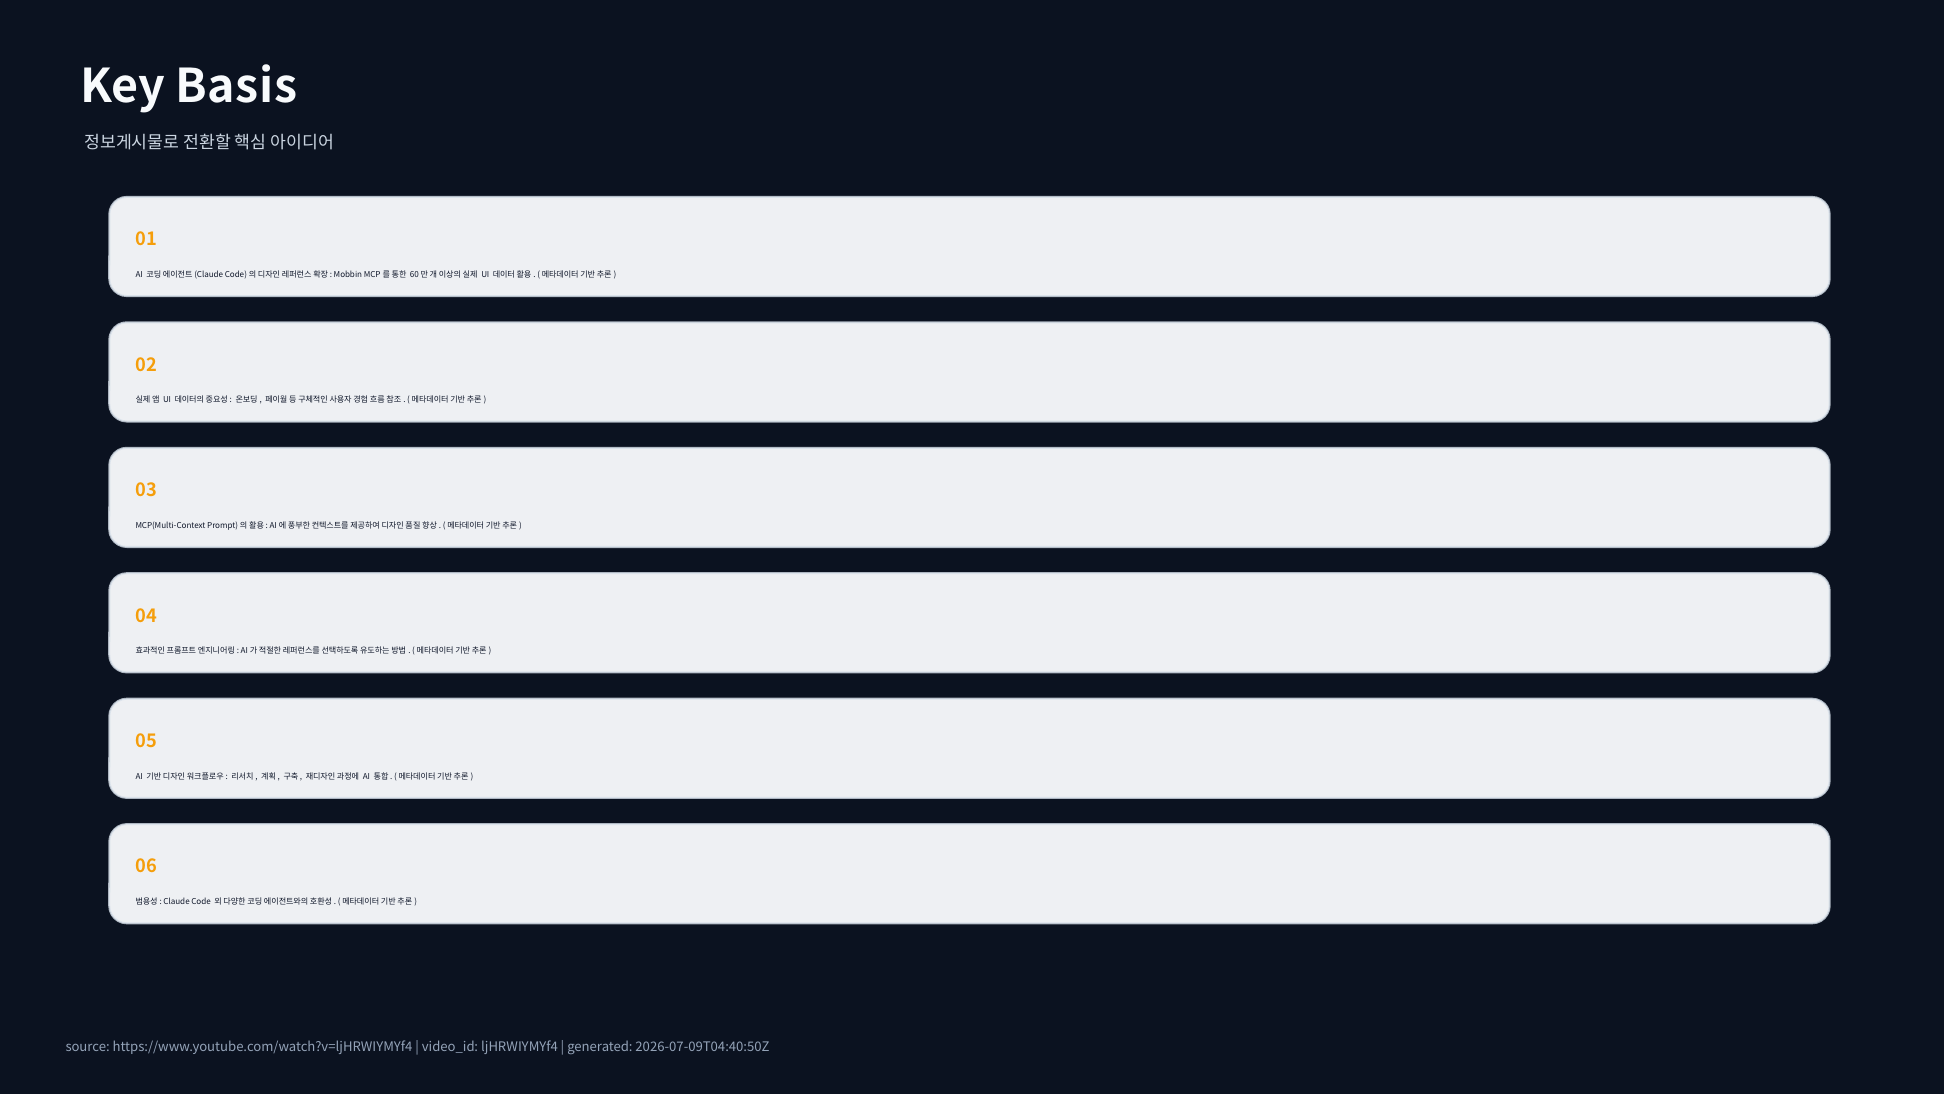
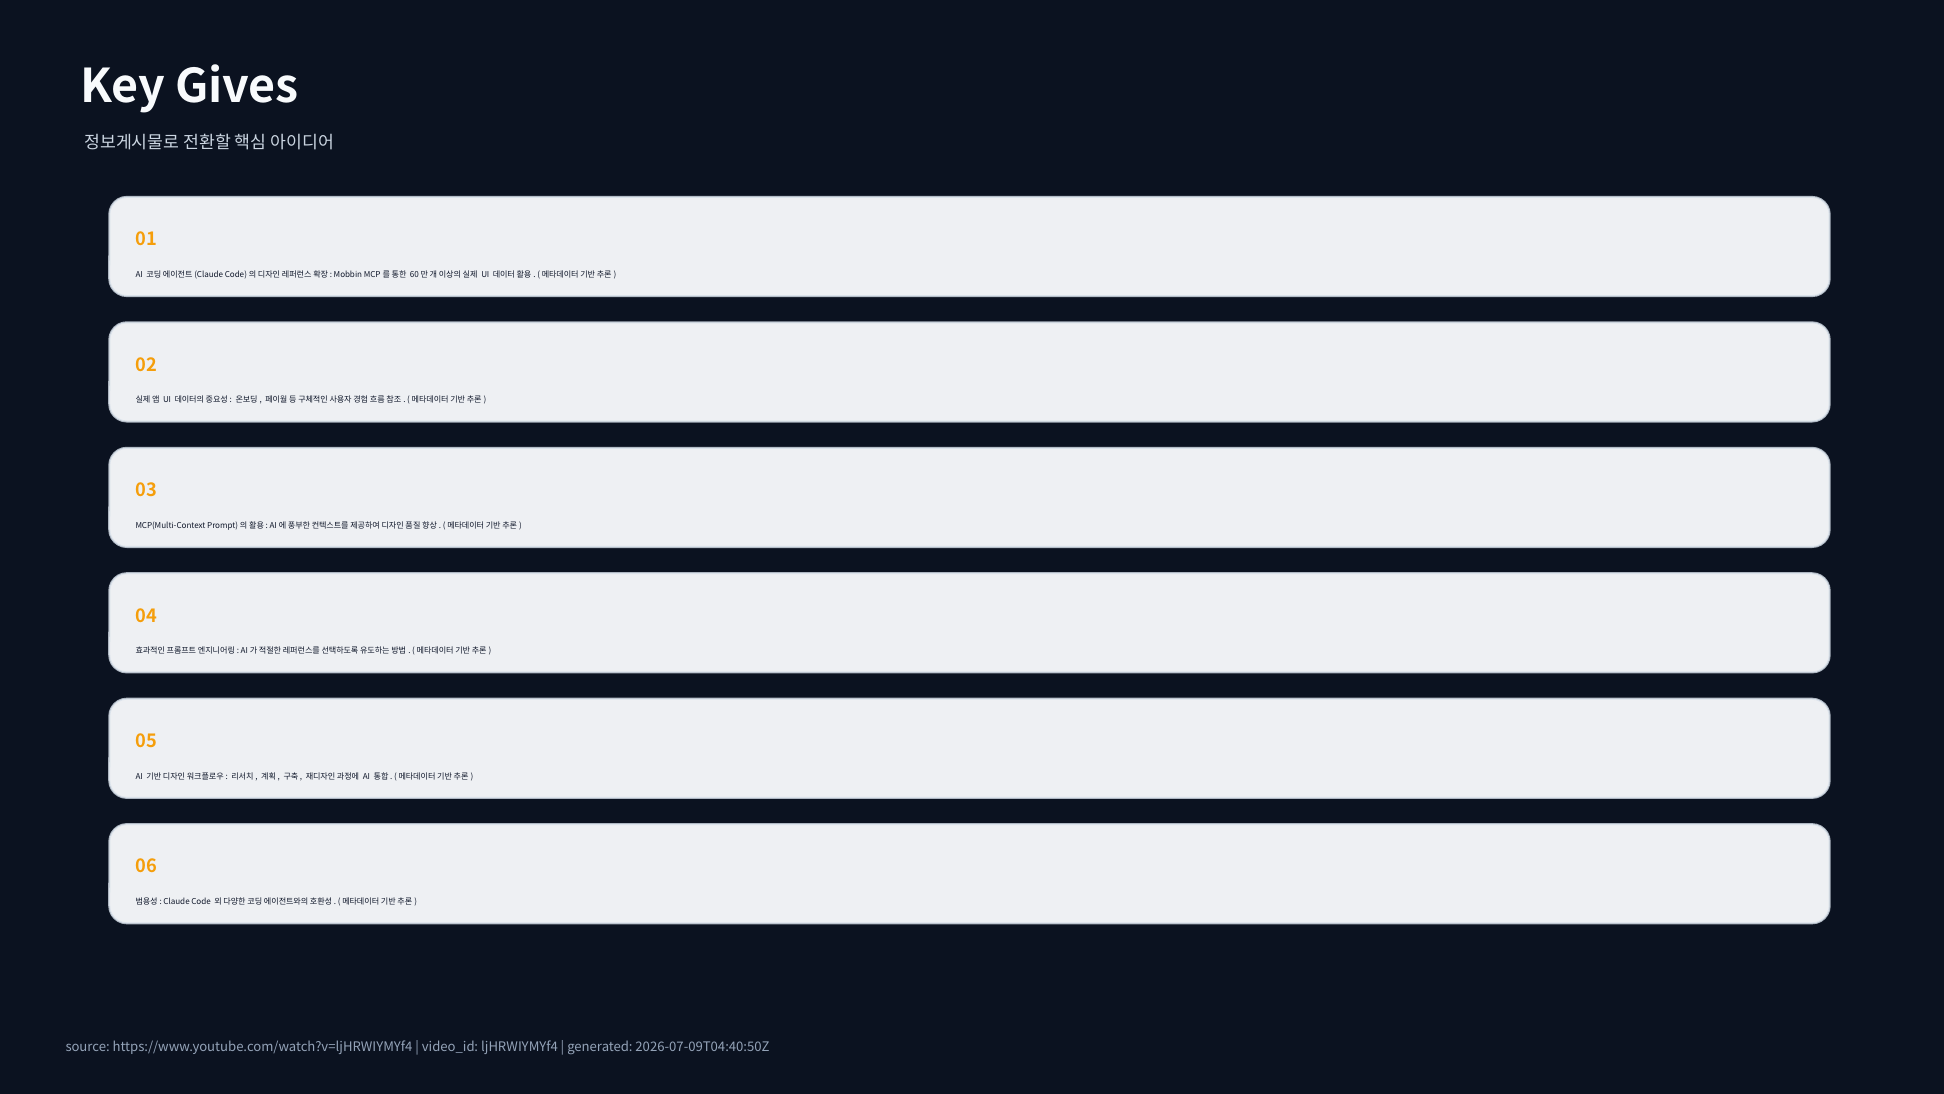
Basis: Basis -> Gives (237, 87)
